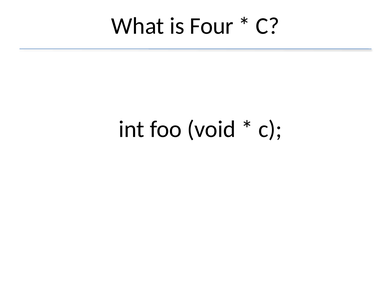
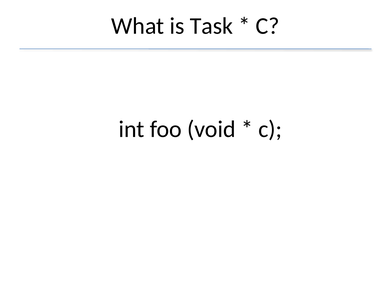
Four: Four -> Task (211, 26)
